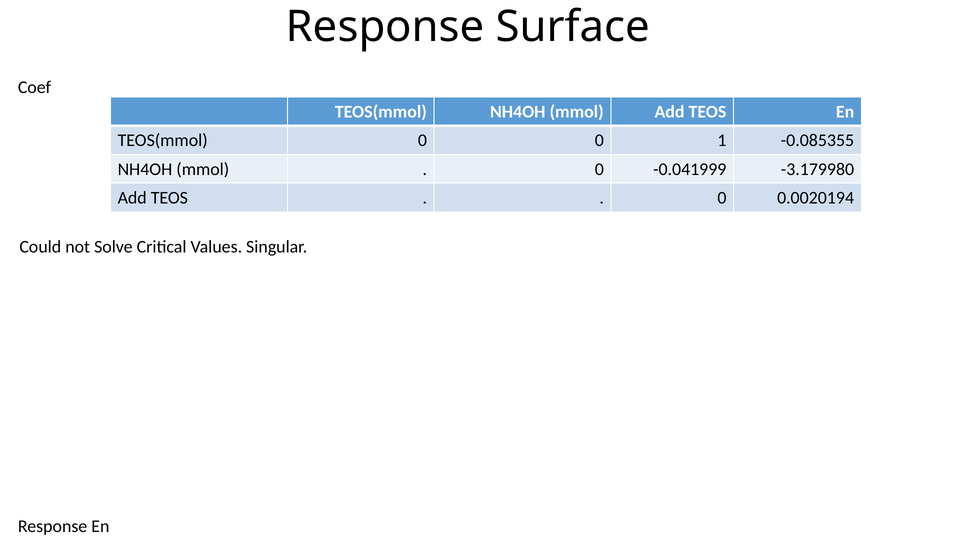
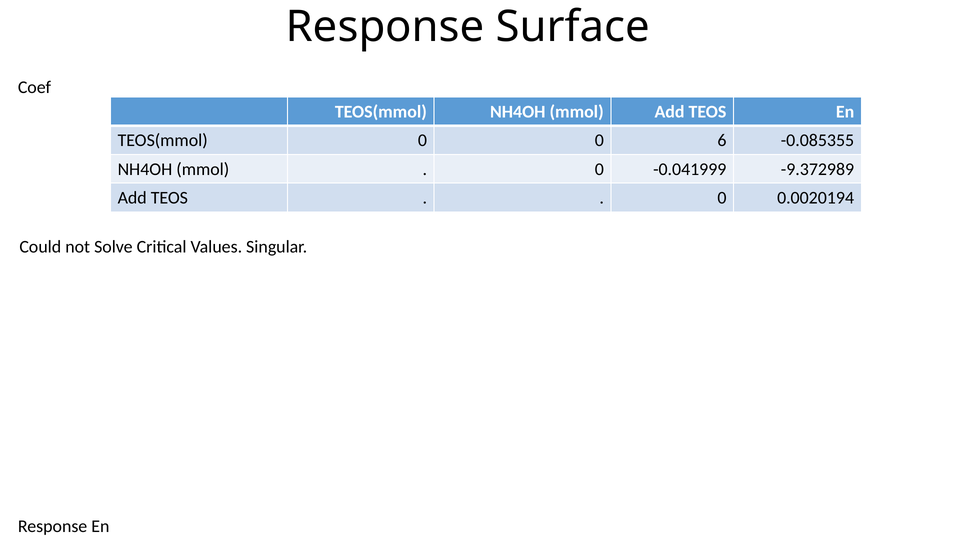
1: 1 -> 6 (722, 141)
-3.179980: -3.179980 -> -9.372989 (817, 169)
